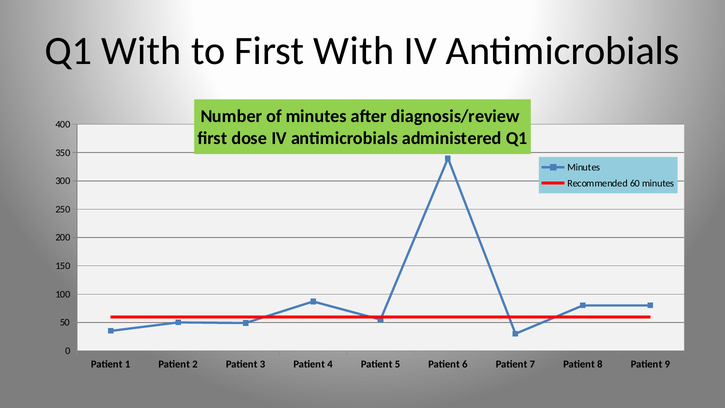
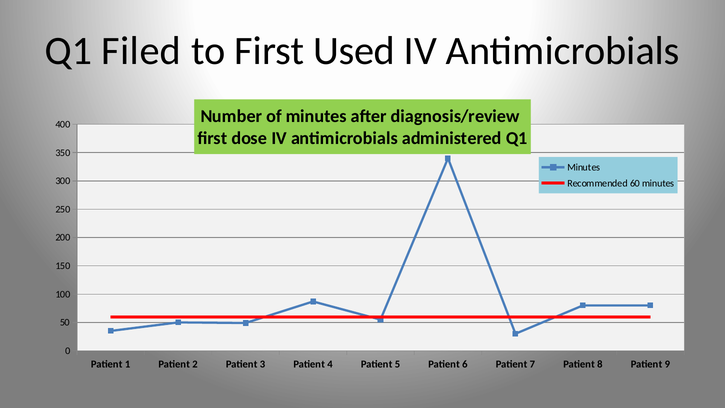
Q1 With: With -> Filed (141, 51)
First With: With -> Used (354, 51)
